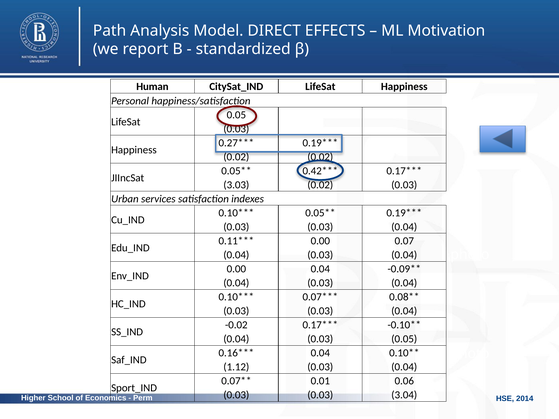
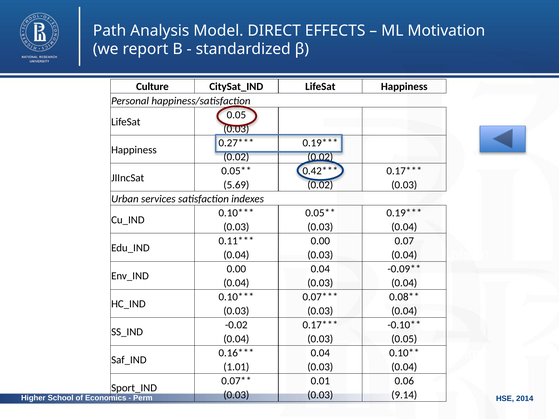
Human: Human -> Culture (152, 87)
3.03: 3.03 -> 5.69 (236, 185)
1.12: 1.12 -> 1.01 (236, 367)
3.04: 3.04 -> 9.14 (404, 395)
